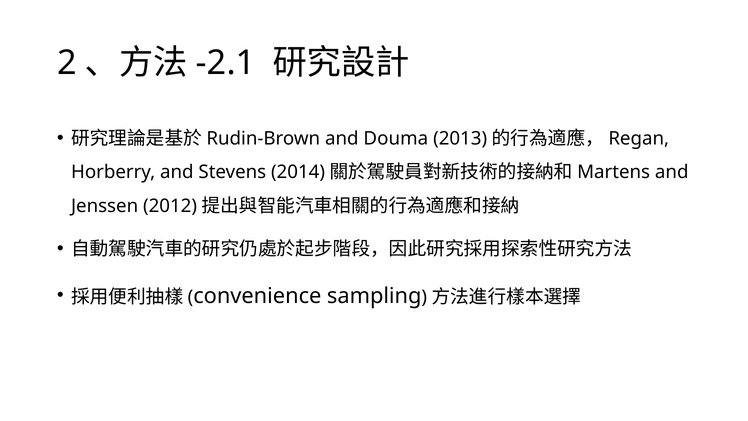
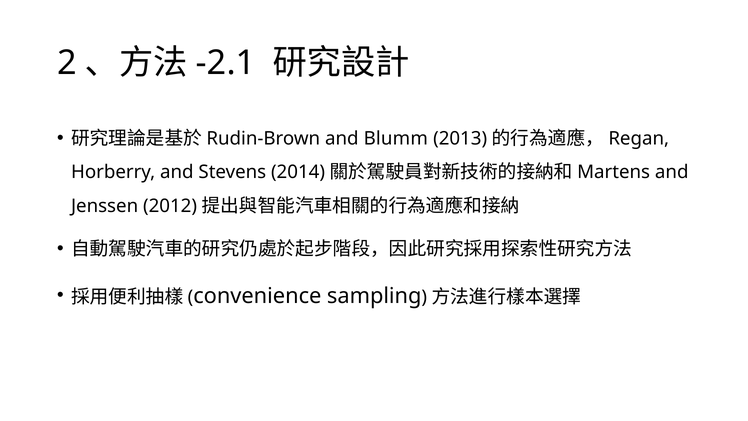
Douma: Douma -> Blumm (396, 139)
